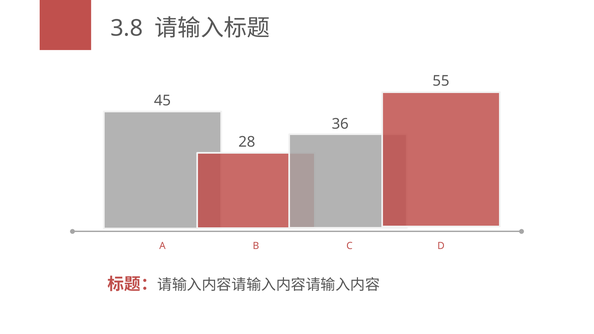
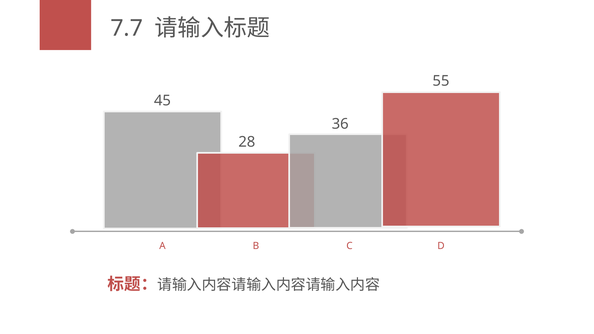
3.8: 3.8 -> 7.7 (127, 28)
